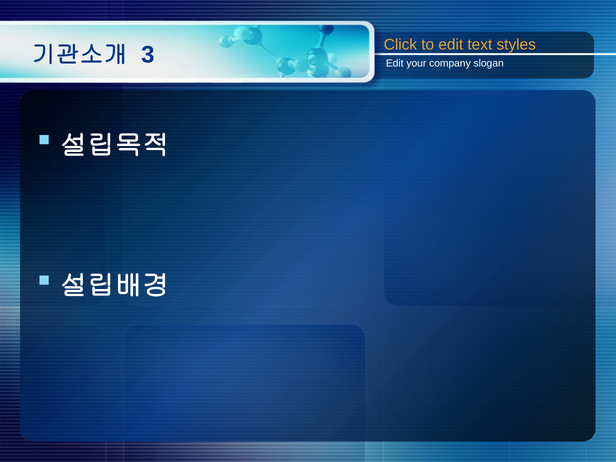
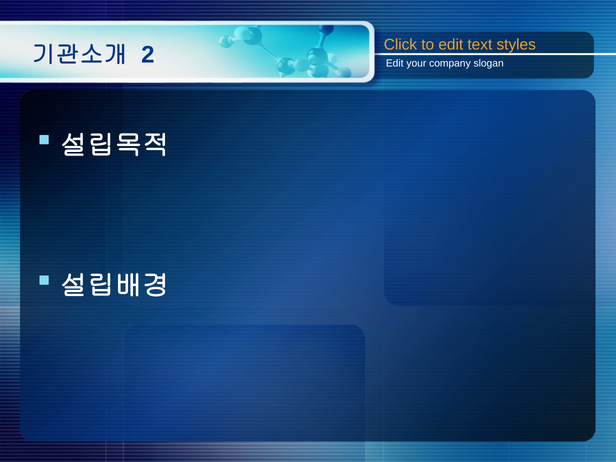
3: 3 -> 2 (148, 55)
